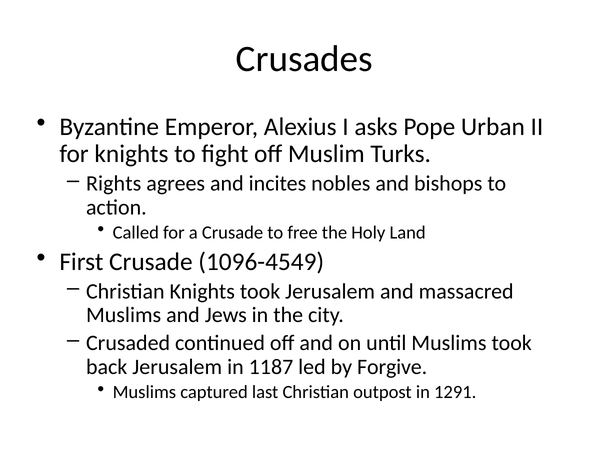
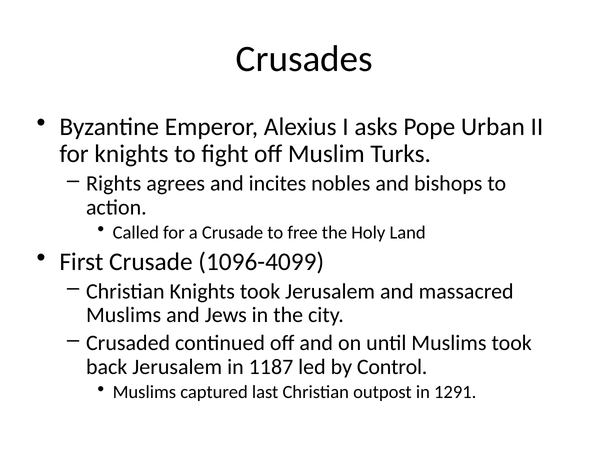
1096-4549: 1096-4549 -> 1096-4099 (261, 262)
Forgive: Forgive -> Control (392, 367)
